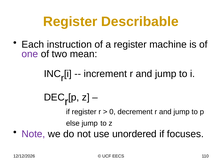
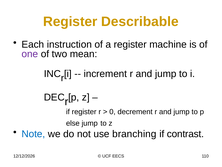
Note colour: purple -> blue (33, 134)
unordered: unordered -> branching (134, 134)
focuses: focuses -> contrast (185, 134)
